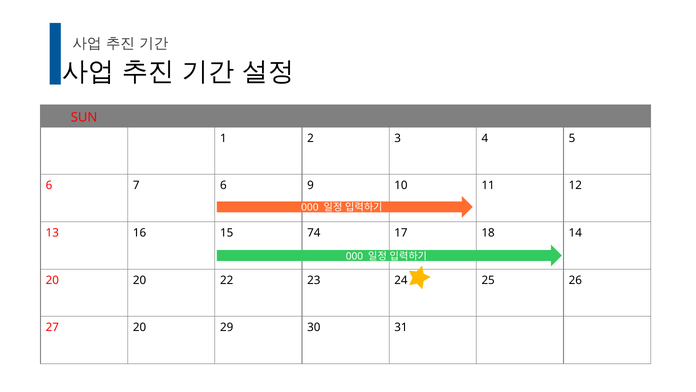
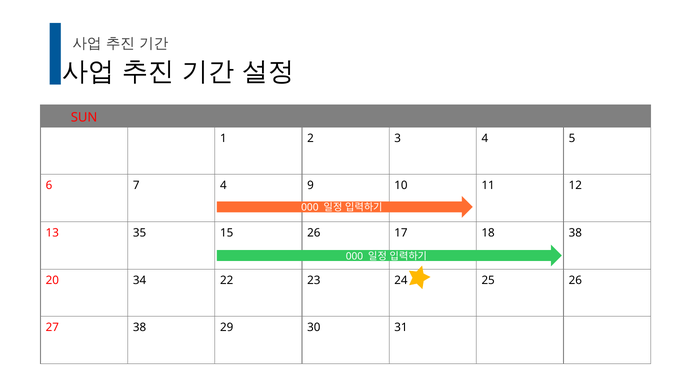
7 6: 6 -> 4 (223, 185)
16: 16 -> 35 (140, 233)
15 74: 74 -> 26 (314, 233)
18 14: 14 -> 38 (575, 233)
20 20: 20 -> 34 (140, 280)
27 20: 20 -> 38 (140, 327)
